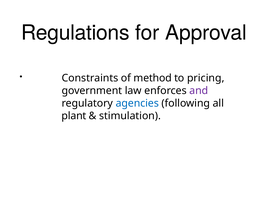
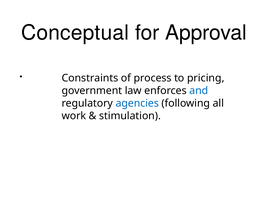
Regulations: Regulations -> Conceptual (75, 33)
method: method -> process (153, 78)
and colour: purple -> blue (199, 91)
plant: plant -> work (74, 116)
